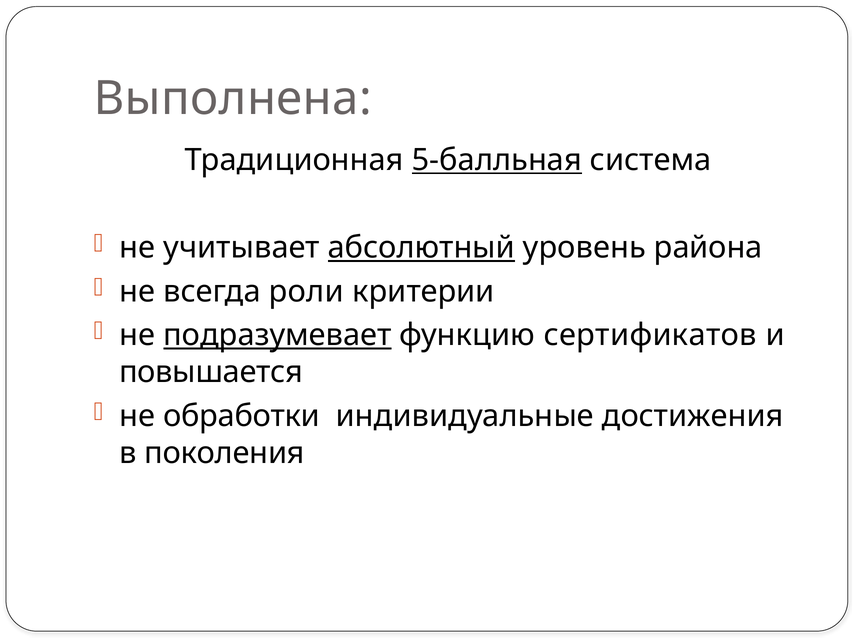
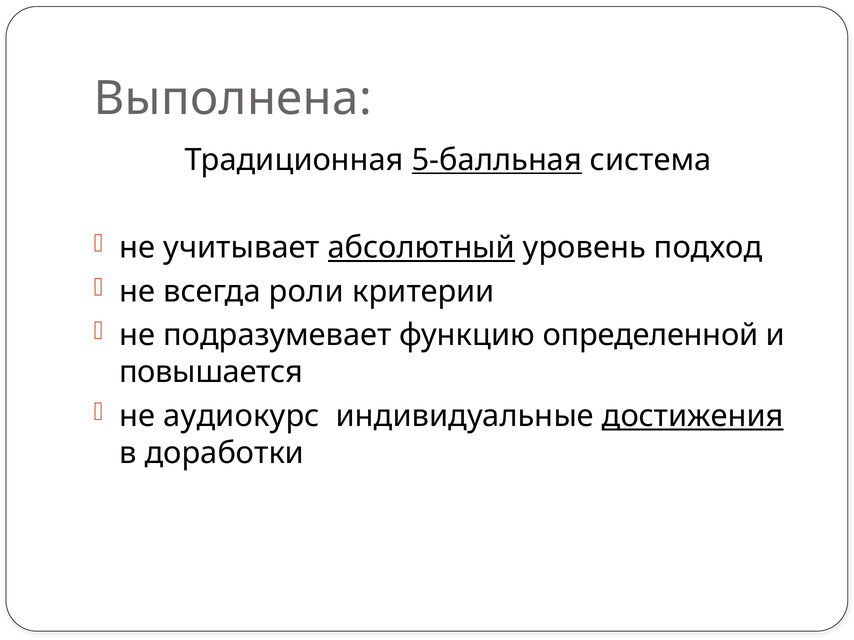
района: района -> подход (708, 248)
подразумевает underline: present -> none (277, 336)
сертификатов: сертификатов -> определенной (650, 336)
обработки: обработки -> аудиокурс (241, 416)
достижения underline: none -> present (693, 416)
поколения: поколения -> доработки (224, 453)
